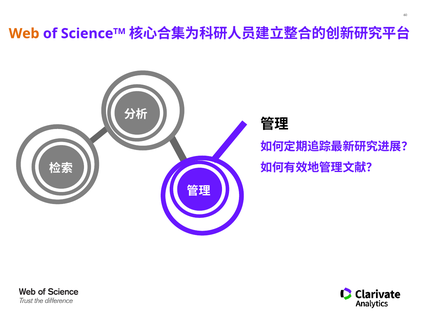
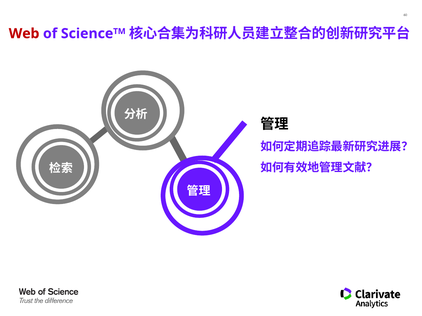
Web colour: orange -> red (24, 34)
